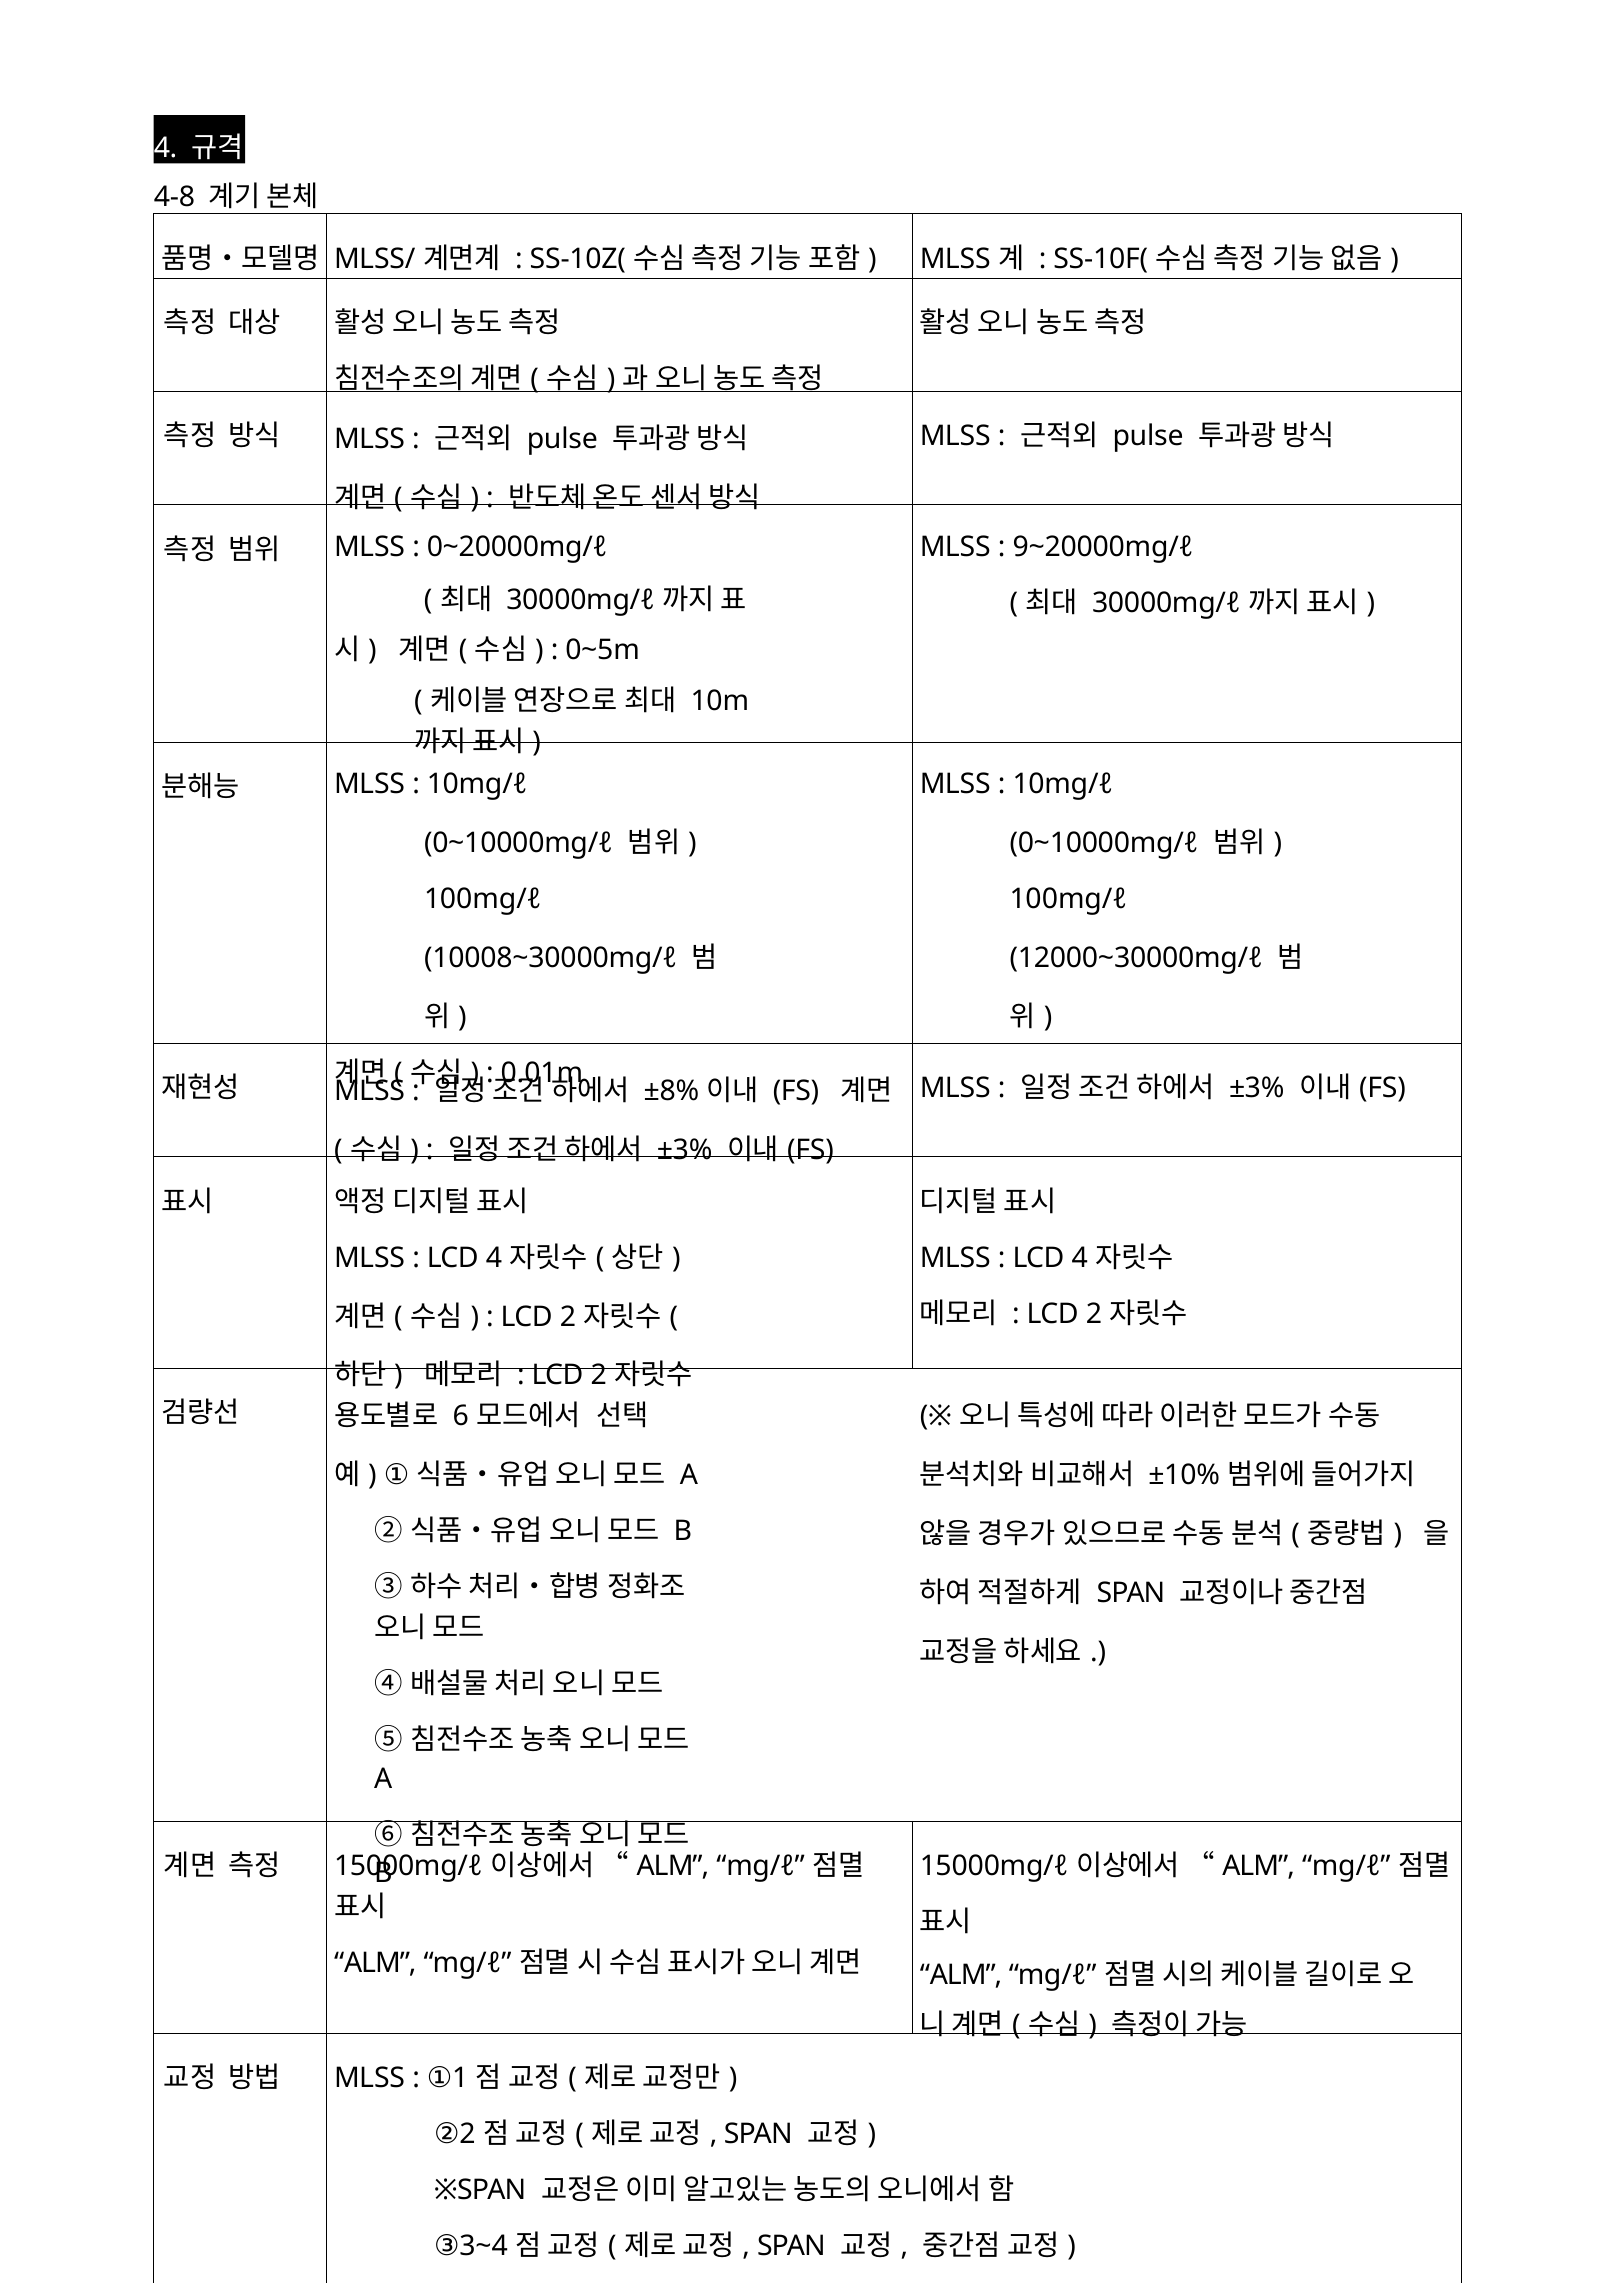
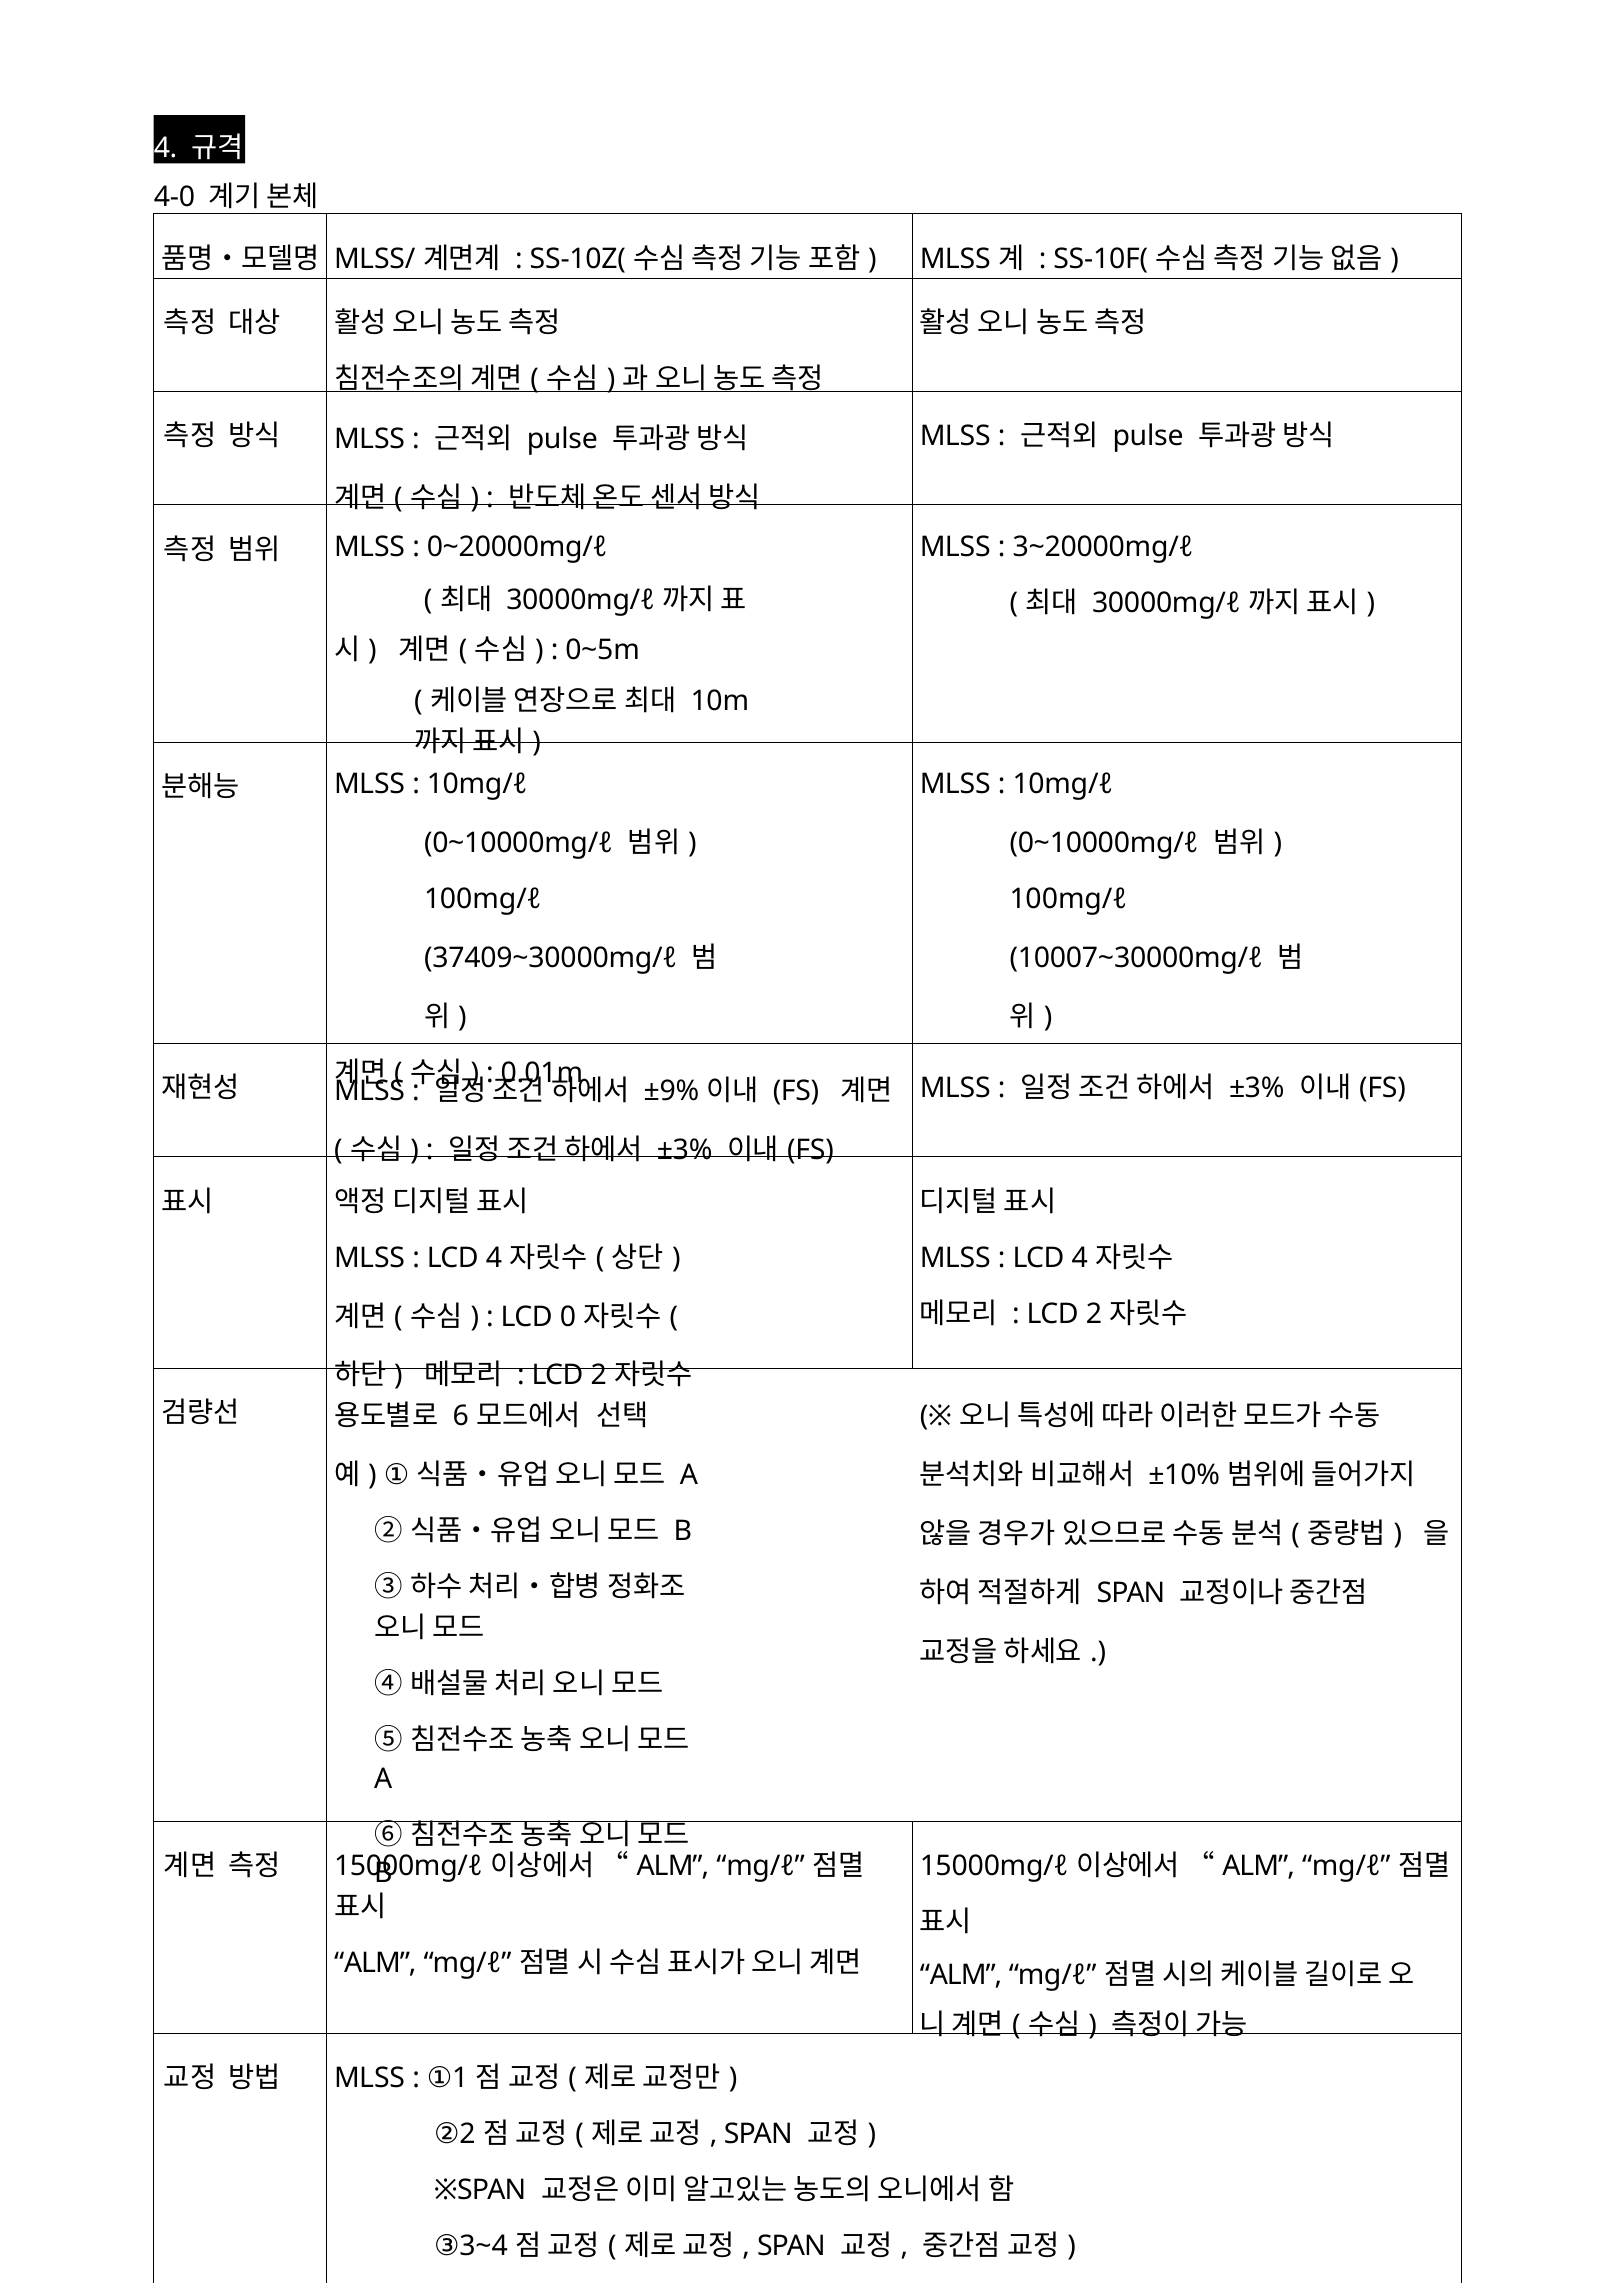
4-8: 4-8 -> 4-0 (174, 197)
9~20000mg/ℓ: 9~20000mg/ℓ -> 3~20000mg/ℓ (1103, 547)
10008~30000mg/ℓ: 10008~30000mg/ℓ -> 37409~30000mg/ℓ (551, 958)
12000~30000mg/ℓ: 12000~30000mg/ℓ -> 10007~30000mg/ℓ (1136, 958)
±8%: ±8% -> ±9% (672, 1091)
2: 2 -> 0 (568, 1316)
